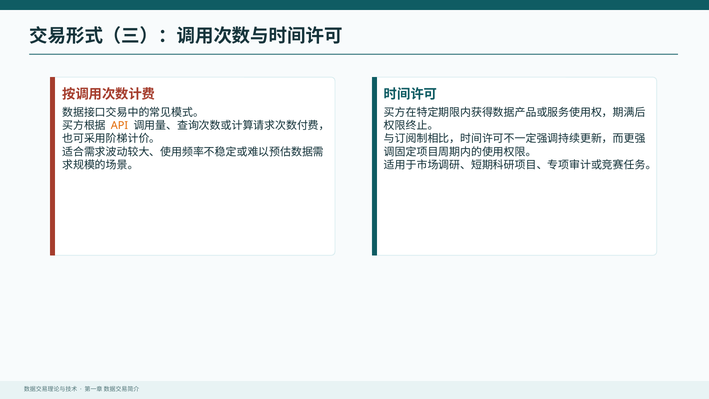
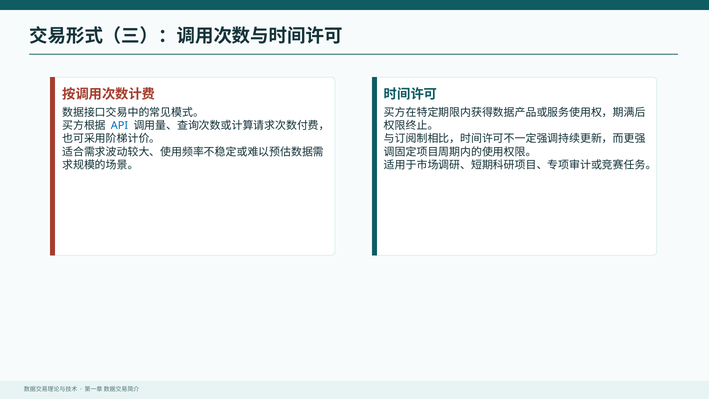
API colour: orange -> blue (119, 126)
